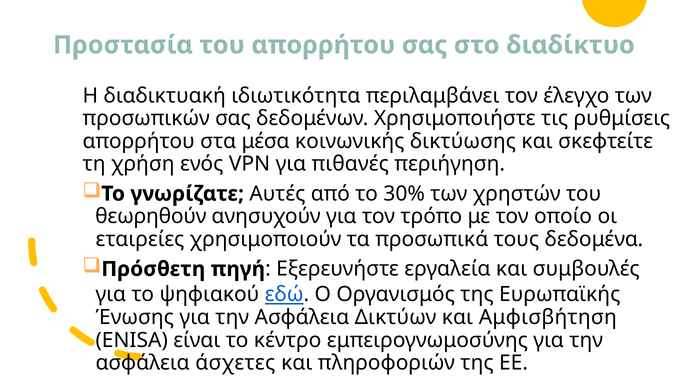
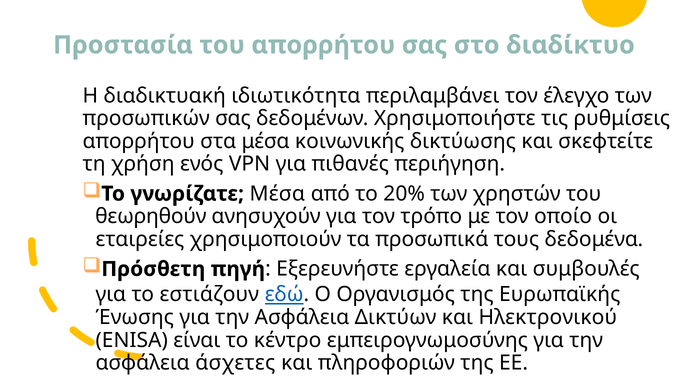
γνωρίζατε Αυτές: Αυτές -> Μέσα (277, 194)
30%: 30% -> 20% (404, 194)
ψηφιακού: ψηφιακού -> εστιάζουν (209, 294)
Αμφισβήτηση: Αμφισβήτηση -> Ηλεκτρονικού (548, 317)
